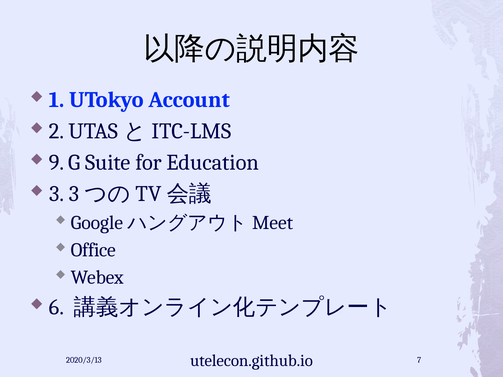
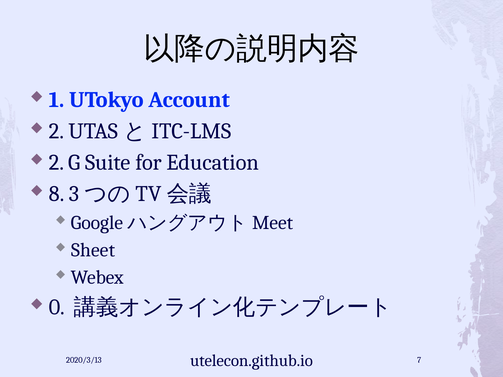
9: 9 -> 2 (56, 163)
3: 3 -> 8 (57, 194)
Office: Office -> Sheet (93, 250)
6: 6 -> 0 (57, 307)
